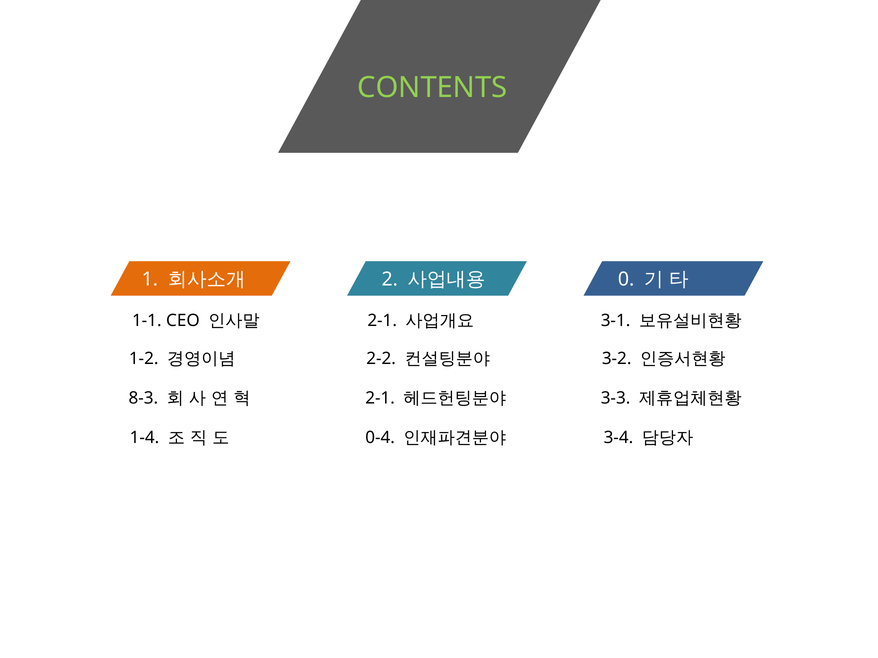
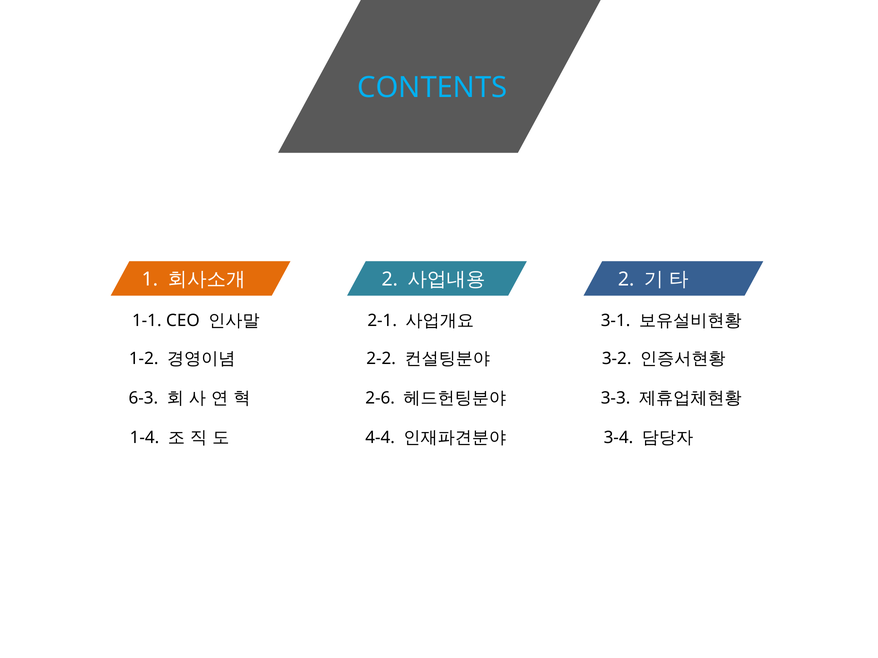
CONTENTS colour: light green -> light blue (432, 88)
0: 0 -> 2 (626, 280)
8-3: 8-3 -> 6-3 (143, 398)
2-1: 2-1 -> 2-6 (380, 398)
0-4: 0-4 -> 4-4 (380, 438)
